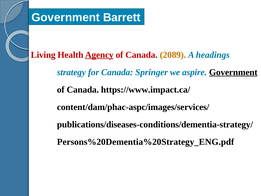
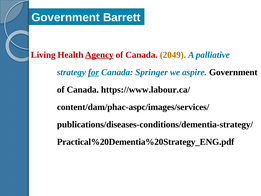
2089: 2089 -> 2049 (173, 55)
headings: headings -> palliative (213, 55)
for underline: none -> present (94, 72)
Government underline: present -> none (233, 72)
https://www.impact.ca/: https://www.impact.ca/ -> https://www.labour.ca/ (146, 90)
Persons%20Dementia%20Strategy_ENG.pdf: Persons%20Dementia%20Strategy_ENG.pdf -> Practical%20Dementia%20Strategy_ENG.pdf (146, 142)
